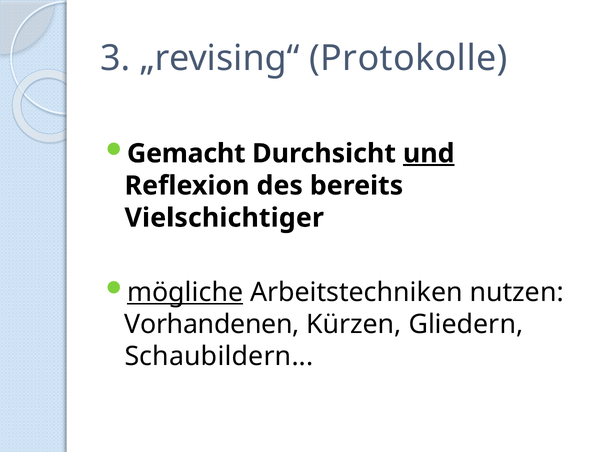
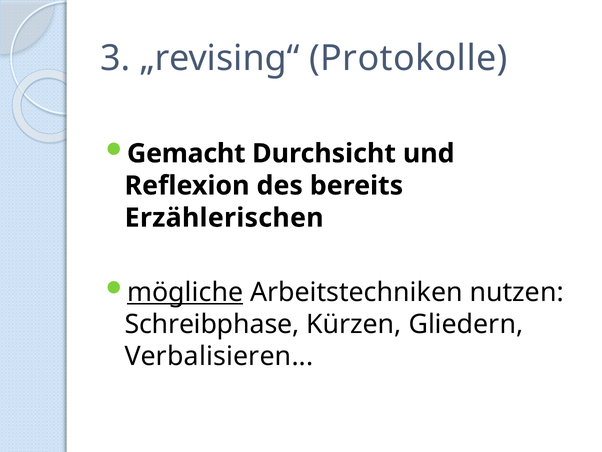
und underline: present -> none (429, 153)
Vielschichtiger: Vielschichtiger -> Erzählerischen (224, 218)
Vorhandenen: Vorhandenen -> Schreibphase (212, 324)
Schaubildern: Schaubildern -> Verbalisieren (219, 356)
